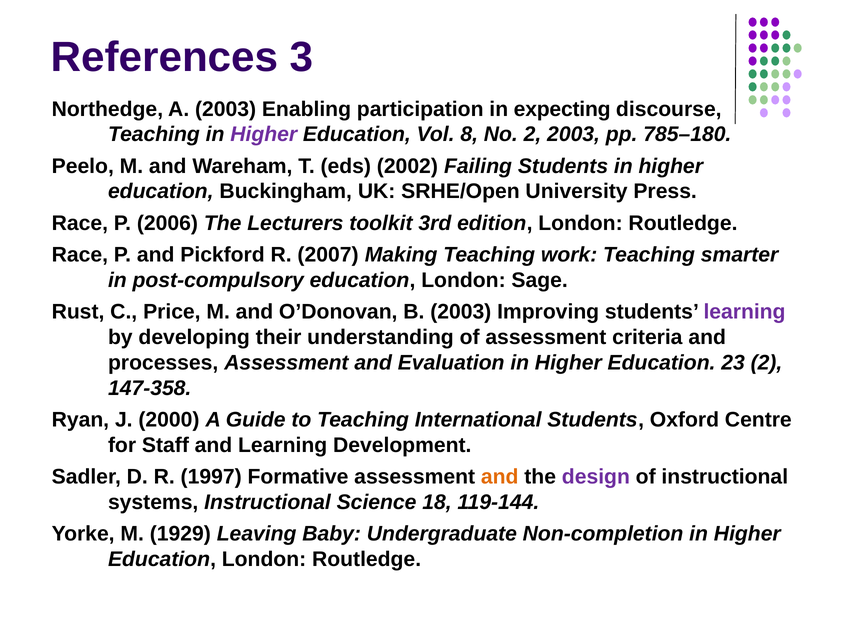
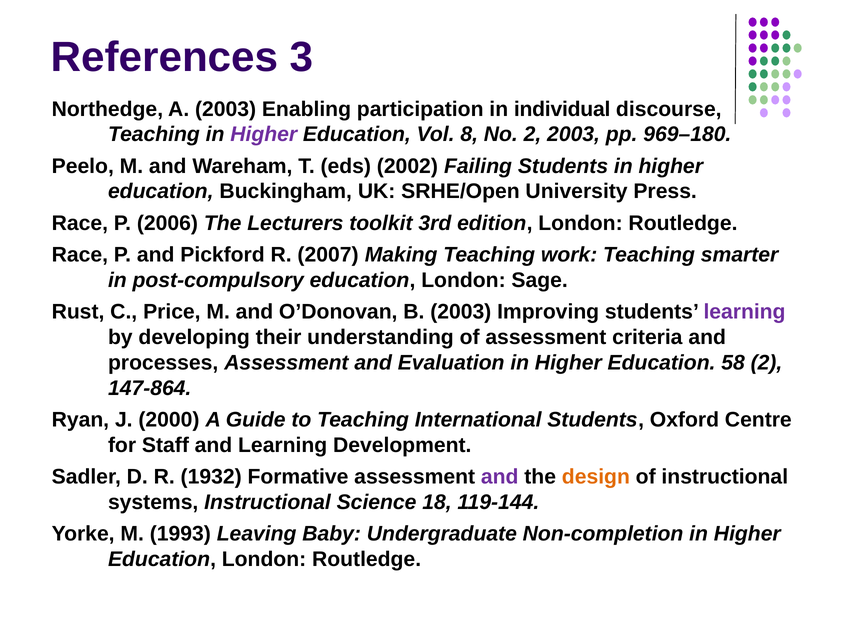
expecting: expecting -> individual (562, 109)
785–180: 785–180 -> 969–180 (687, 134)
23: 23 -> 58 (733, 363)
147-358: 147-358 -> 147-864 (150, 388)
1997: 1997 -> 1932 (211, 477)
and colour: orange -> purple (500, 477)
design colour: purple -> orange (596, 477)
1929: 1929 -> 1993 (180, 534)
